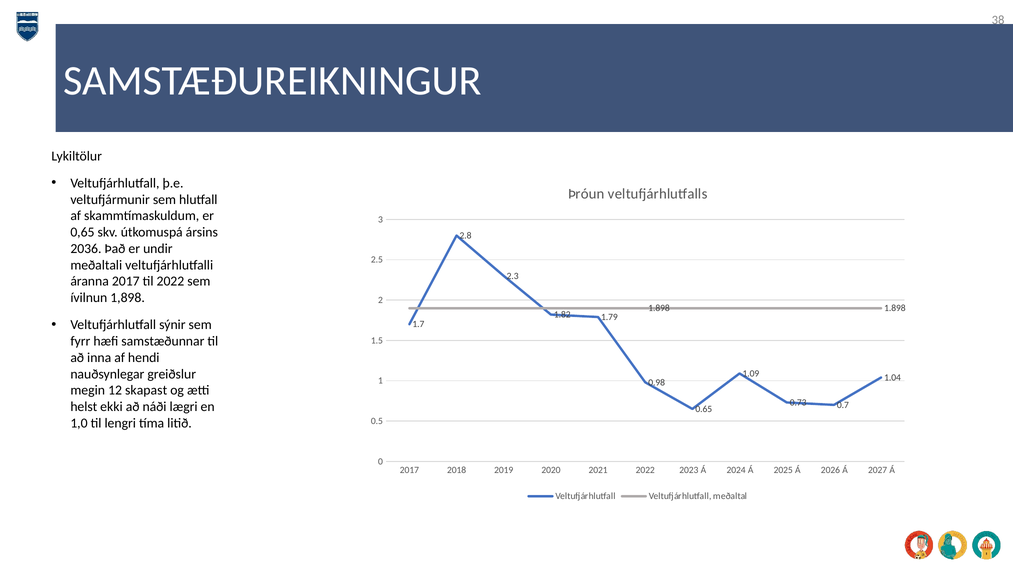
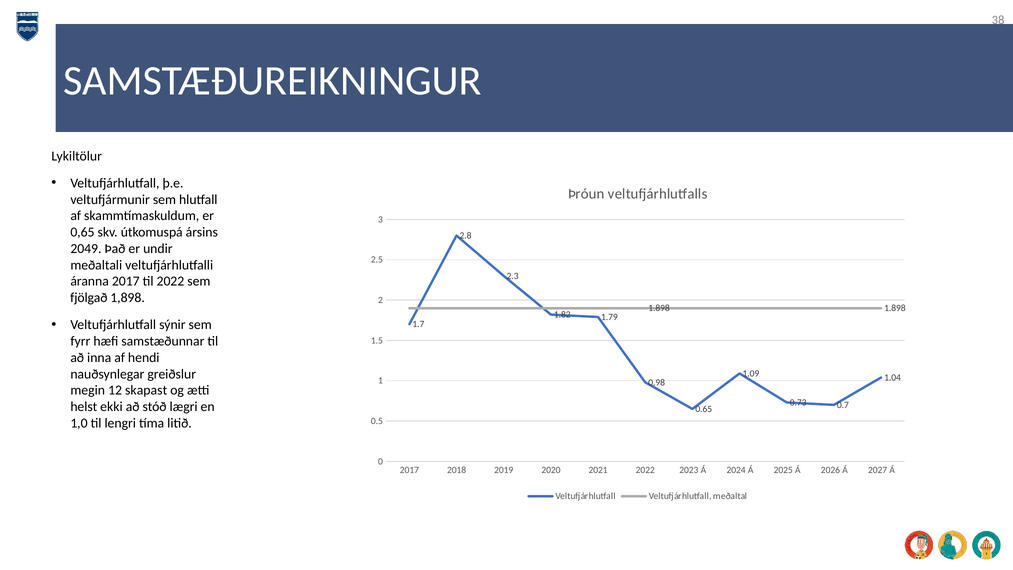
2036: 2036 -> 2049 (86, 249)
ívilnun: ívilnun -> fjölgað (89, 298)
náði: náði -> stóð (155, 407)
